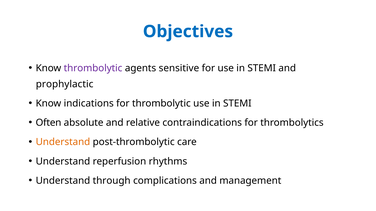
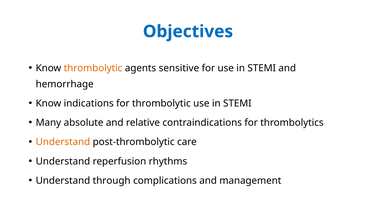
thrombolytic colour: purple -> orange (93, 68)
prophylactic: prophylactic -> hemorrhage (65, 84)
Often: Often -> Many (48, 123)
